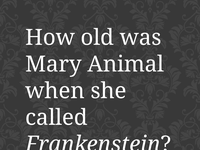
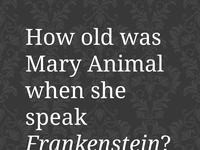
called: called -> speak (56, 118)
